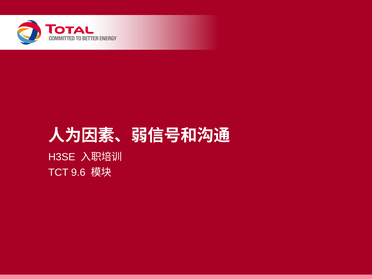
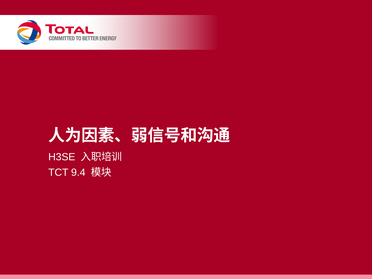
9.6: 9.6 -> 9.4 (78, 172)
